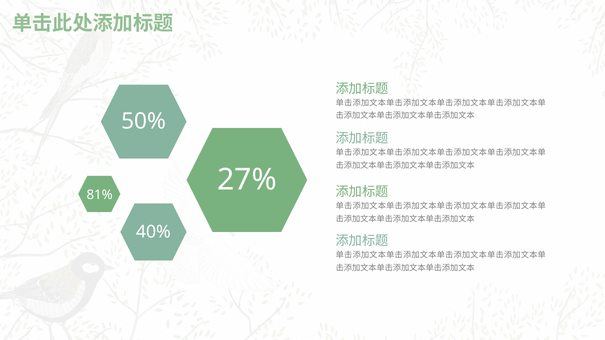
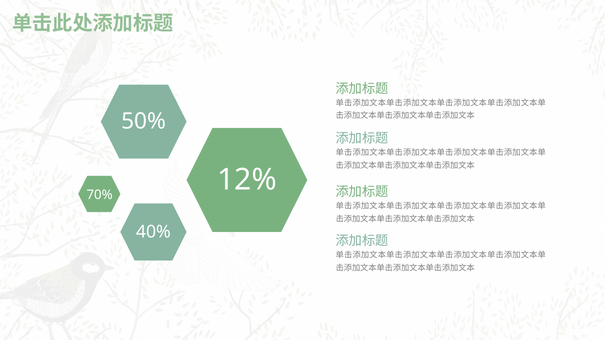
27%: 27% -> 12% (247, 180)
81%: 81% -> 70% (100, 195)
